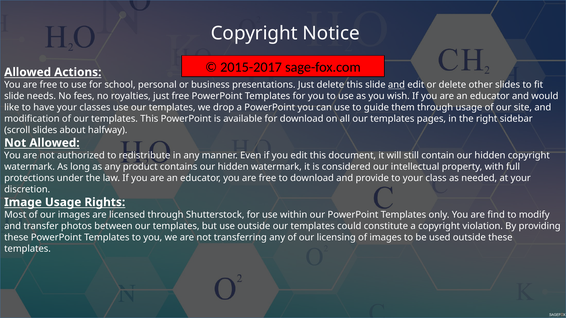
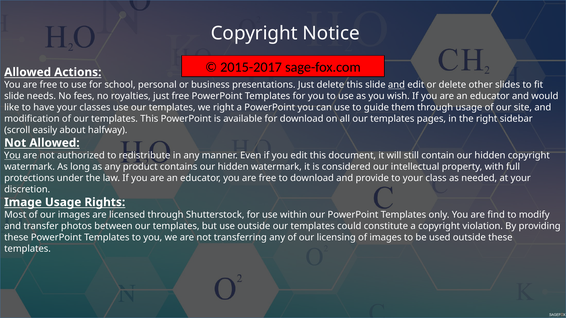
we drop: drop -> right (224, 107)
scroll slides: slides -> easily (45, 130)
You underline: none -> present (12, 156)
